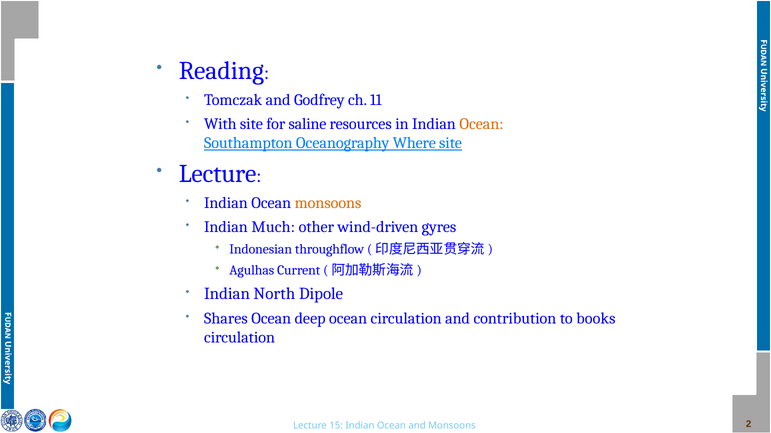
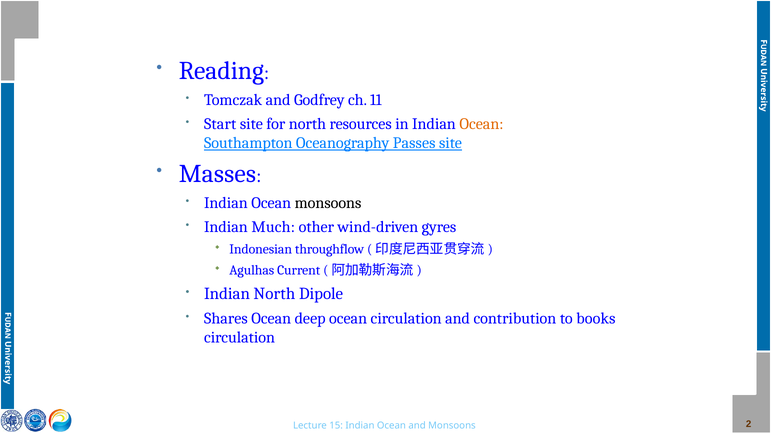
With: With -> Start (220, 124)
for saline: saline -> north (307, 124)
Where: Where -> Passes (414, 143)
Lecture: Lecture -> Masses (217, 174)
monsoons colour: orange -> black (328, 203)
